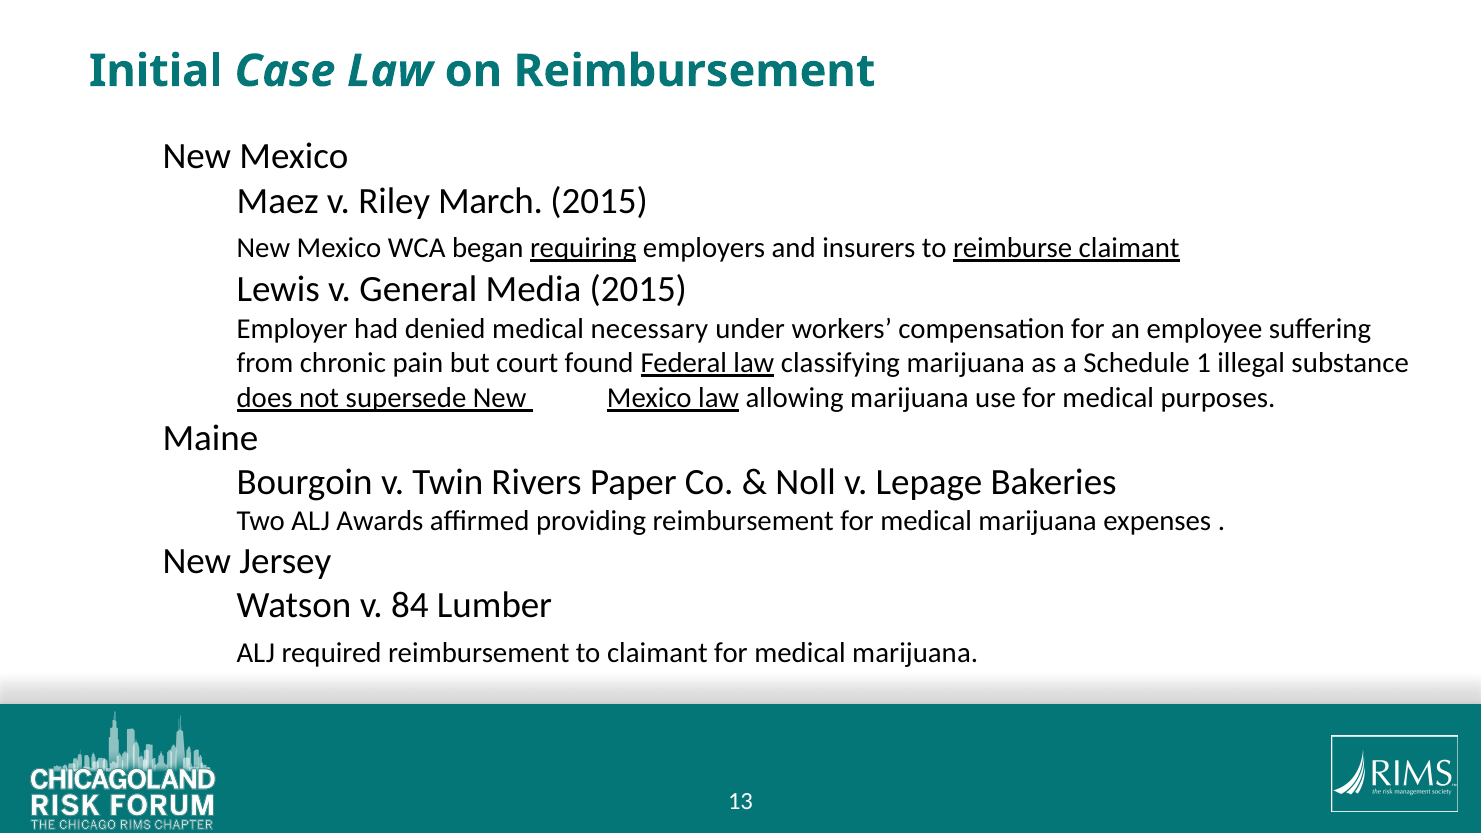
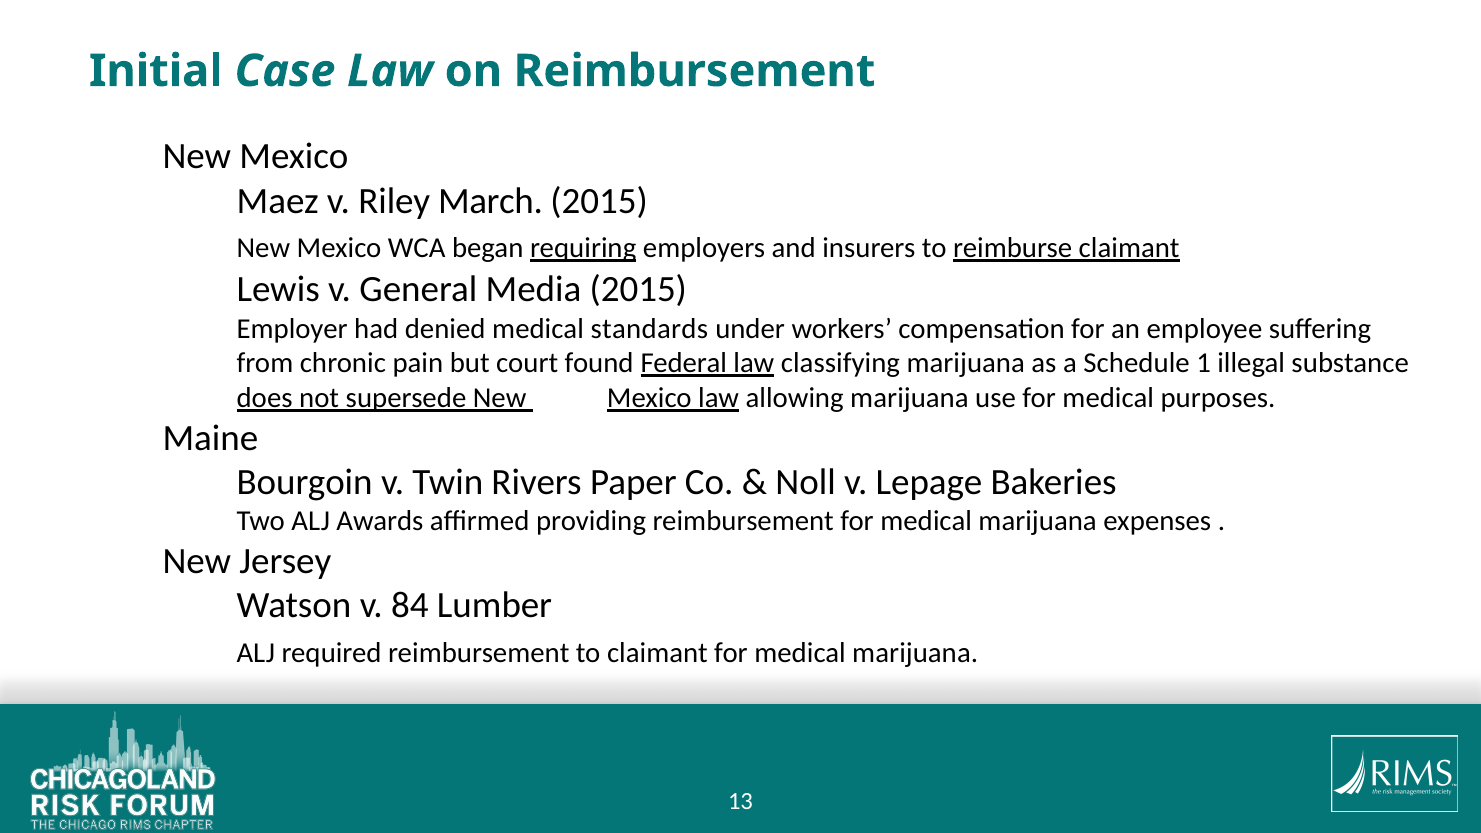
necessary: necessary -> standards (649, 329)
